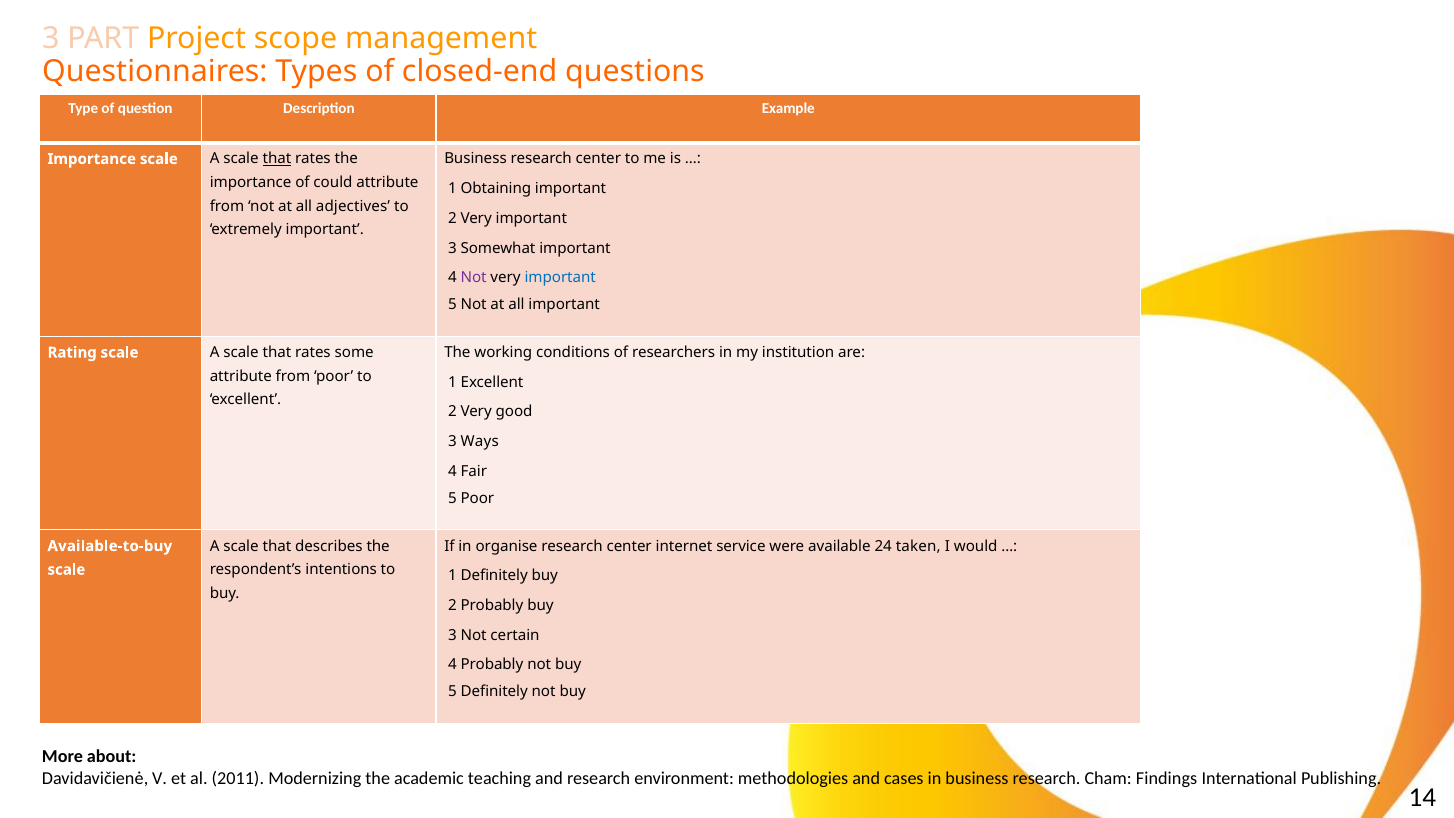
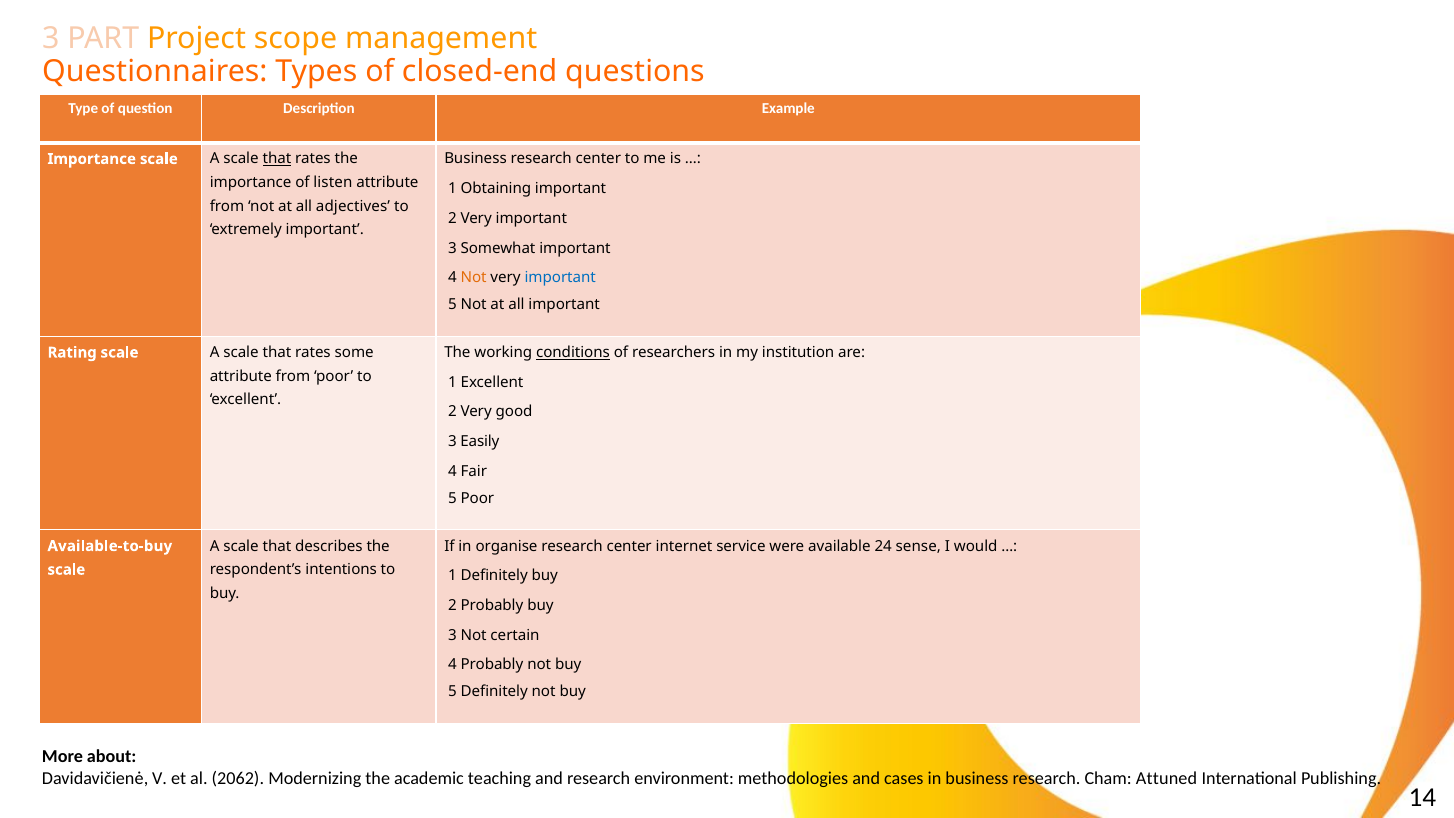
could: could -> listen (333, 183)
Not colour: purple -> orange (474, 278)
conditions underline: none -> present (573, 352)
Ways: Ways -> Easily (480, 442)
taken: taken -> sense (918, 546)
2011: 2011 -> 2062 (238, 778)
Findings: Findings -> Attuned (1167, 778)
